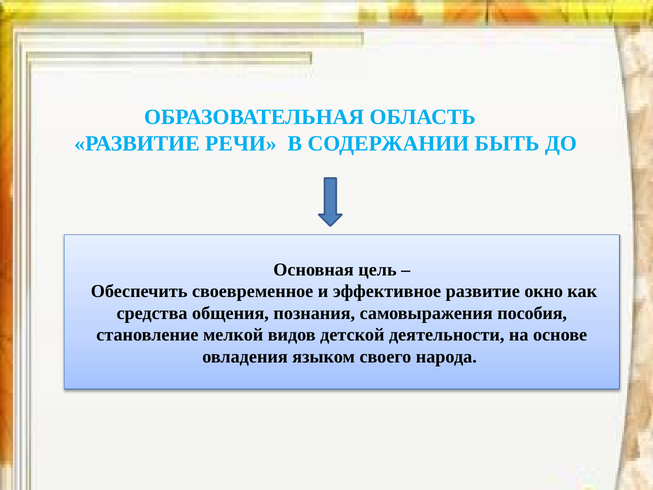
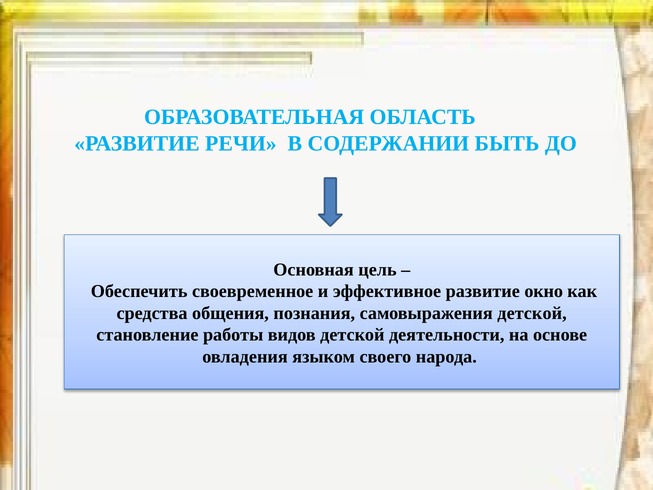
самовыражения пособия: пособия -> детской (532, 313)
мелкой: мелкой -> работы (233, 335)
